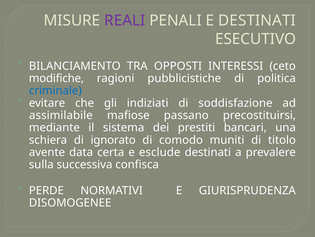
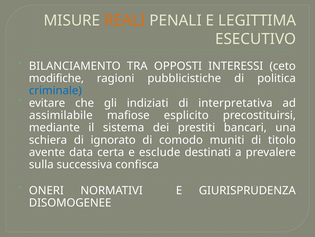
REALI colour: purple -> orange (125, 21)
E DESTINATI: DESTINATI -> LEGITTIMA (257, 21)
soddisfazione: soddisfazione -> interpretativa (235, 103)
passano: passano -> esplicito (186, 115)
PERDE: PERDE -> ONERI (46, 190)
